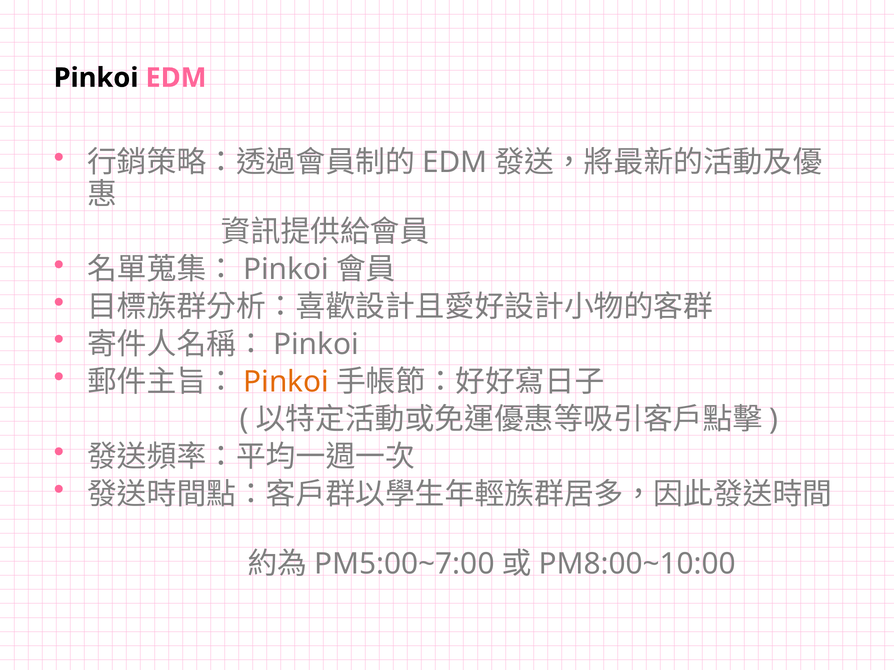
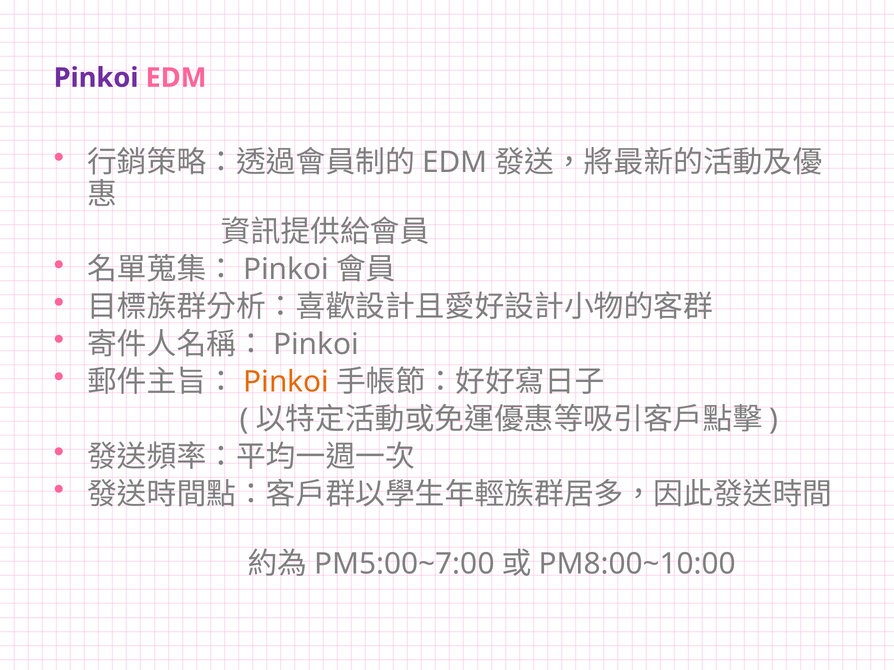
Pinkoi colour: black -> purple (96, 78)
